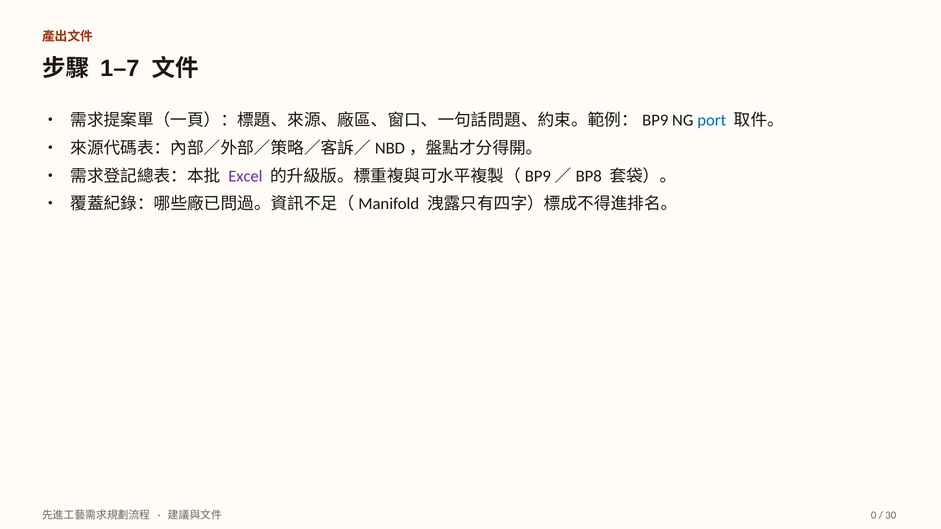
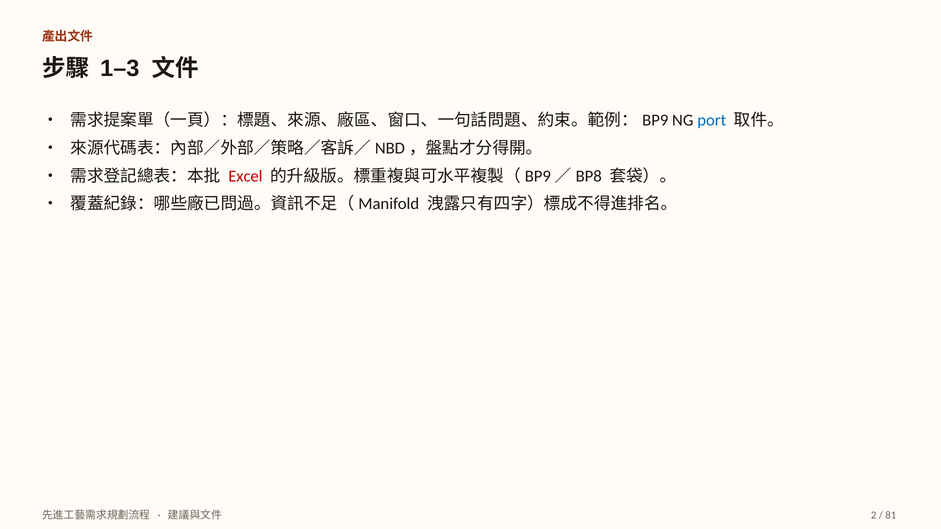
1–7: 1–7 -> 1–3 (120, 69)
Excel colour: purple -> red (245, 176)
0: 0 -> 2 (874, 515)
30: 30 -> 81 (891, 515)
